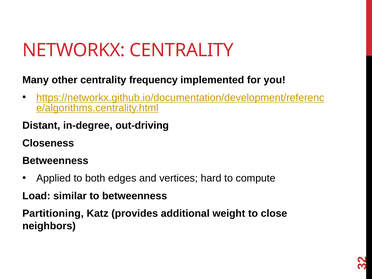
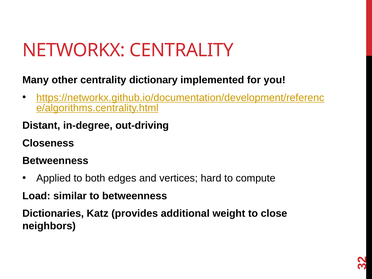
frequency: frequency -> dictionary (153, 80)
Partitioning: Partitioning -> Dictionaries (53, 213)
